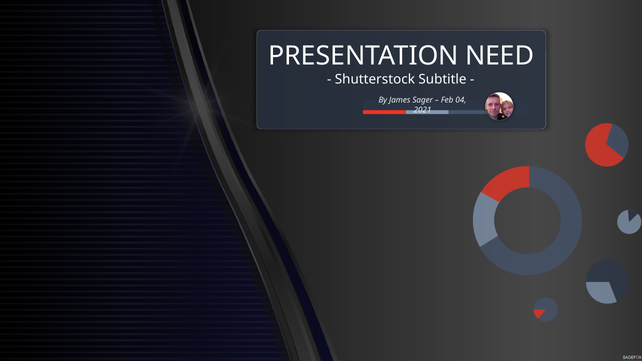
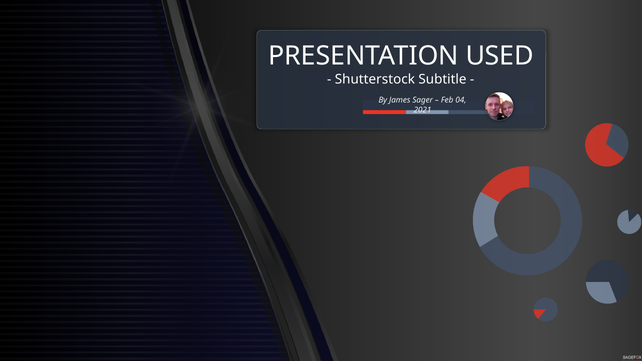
NEED: NEED -> USED (500, 56)
